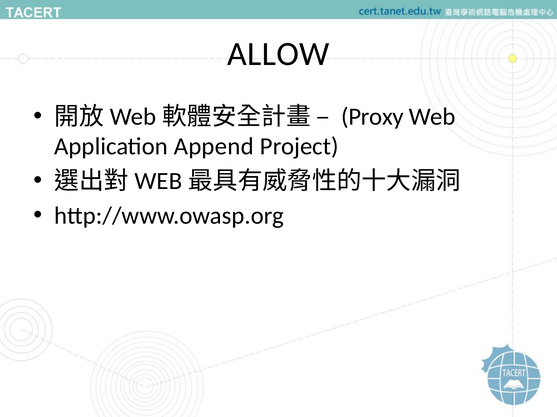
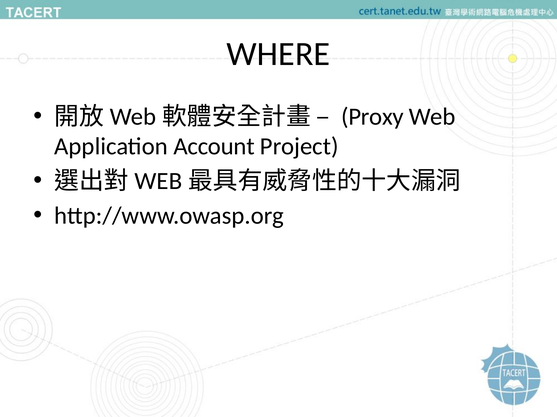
ALLOW: ALLOW -> WHERE (278, 54)
Append: Append -> Account (214, 147)
